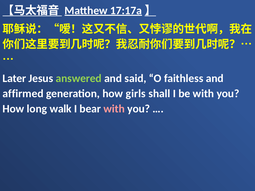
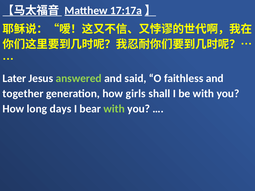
affirmed: affirmed -> together (23, 94)
walk: walk -> days (61, 109)
with colour: pink -> light green (114, 109)
